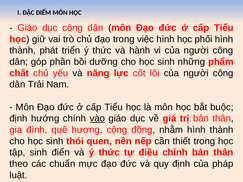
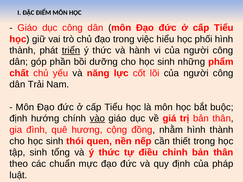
việc hình: hình -> hiểu (165, 39)
triển underline: none -> present (71, 51)
điển: điển -> tổng (61, 153)
